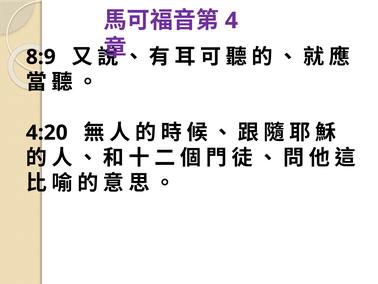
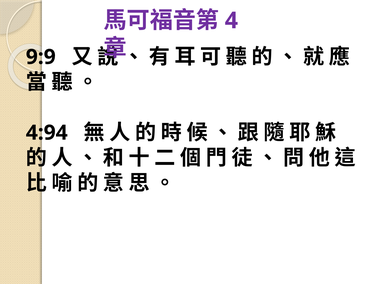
8:9: 8:9 -> 9:9 (41, 57)
4:20: 4:20 -> 4:94 (47, 132)
